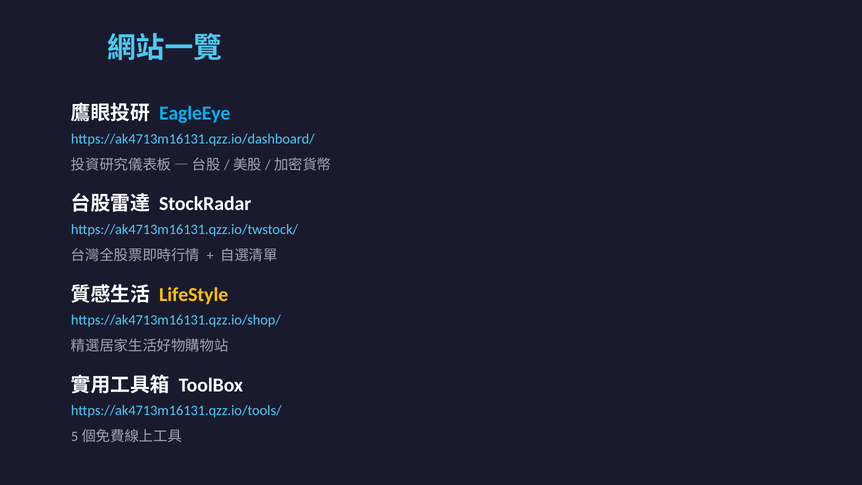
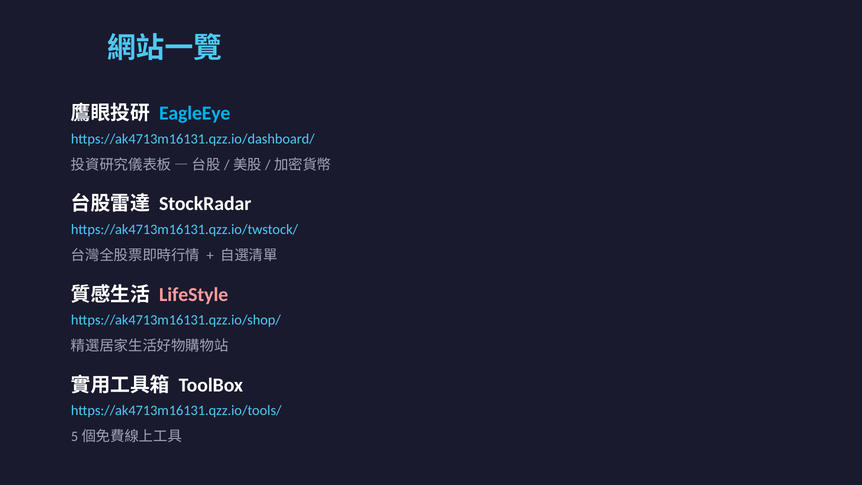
LifeStyle colour: yellow -> pink (194, 294)
